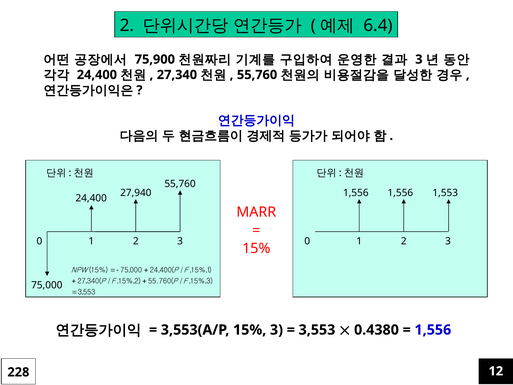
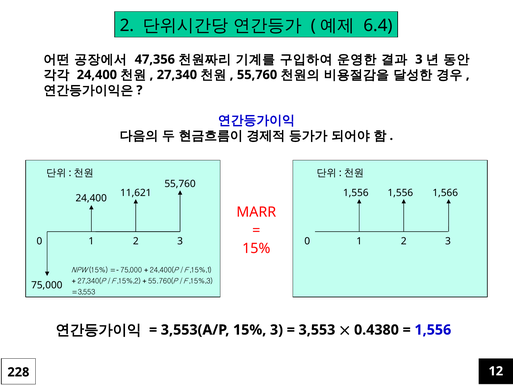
75,900: 75,900 -> 47,356 (155, 59)
27,940: 27,940 -> 11,621 (136, 193)
1,553: 1,553 -> 1,566 (445, 193)
